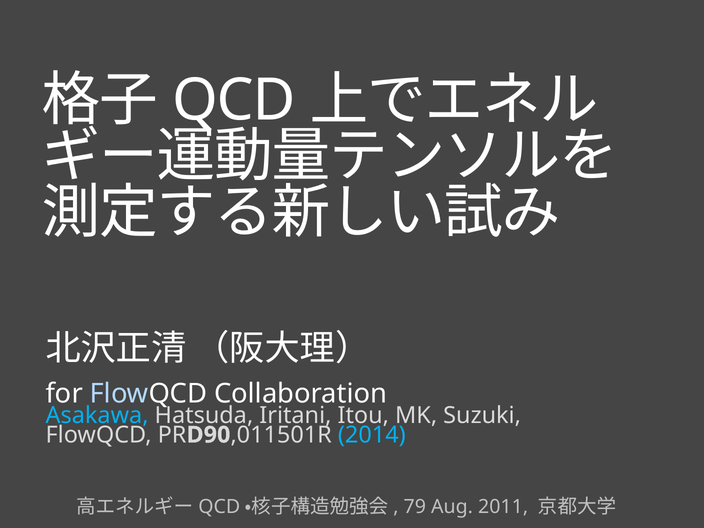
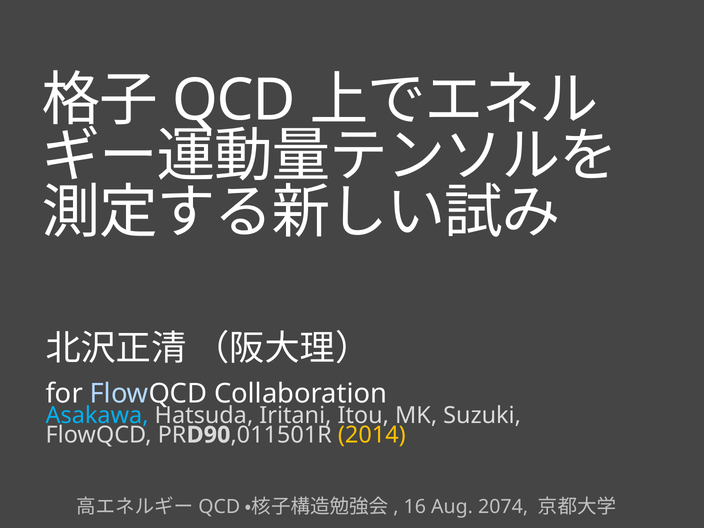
2014 colour: light blue -> yellow (372, 435)
79: 79 -> 16 (415, 507)
2011: 2011 -> 2074 (503, 507)
